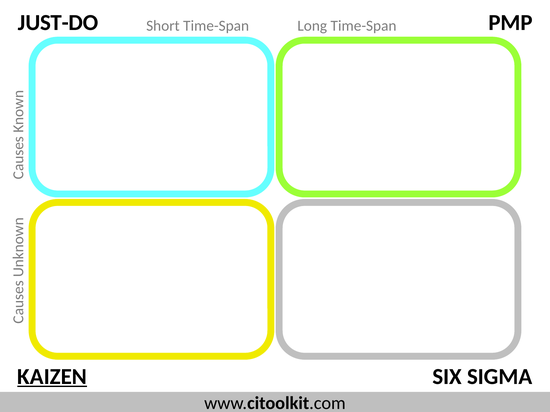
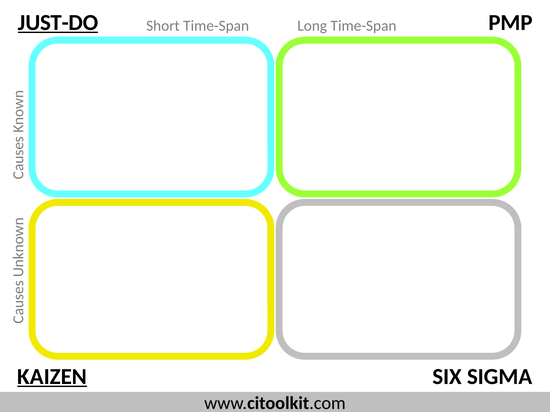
JUST-DO underline: none -> present (58, 23)
